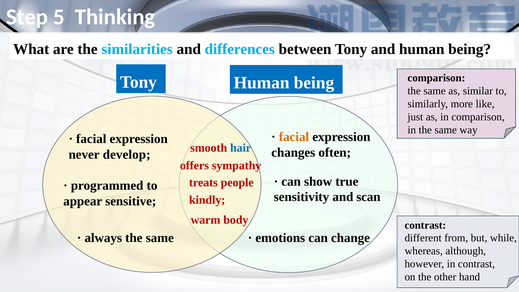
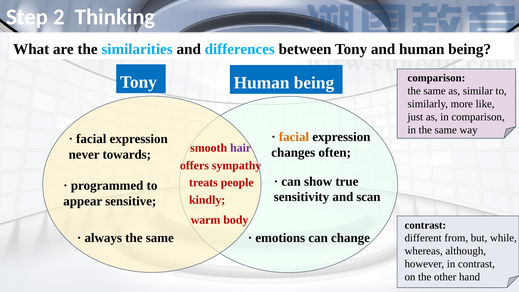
5: 5 -> 2 (59, 17)
hair colour: blue -> purple (241, 148)
develop: develop -> towards (127, 154)
